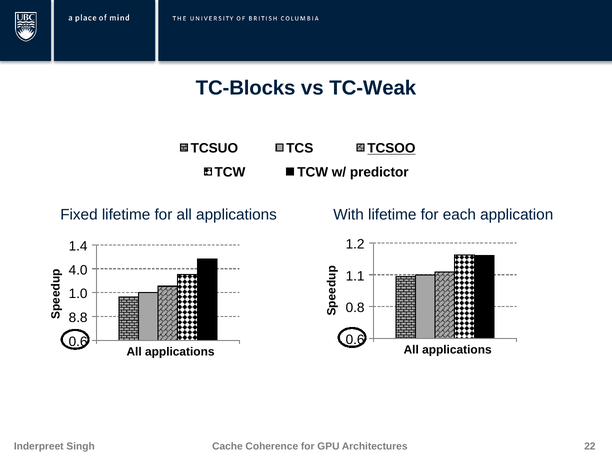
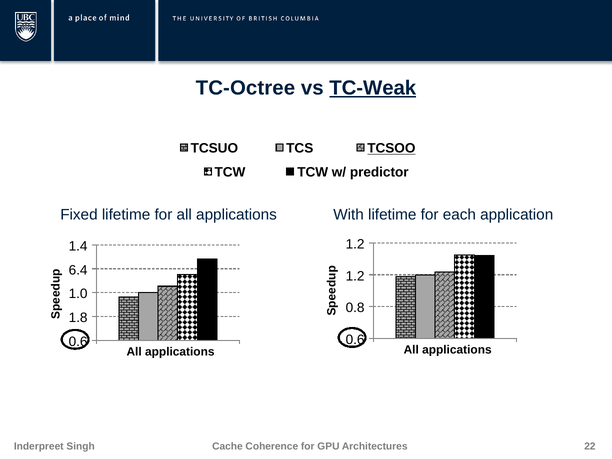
TC-Blocks: TC-Blocks -> TC-Octree (245, 88)
TC-Weak underline: none -> present (373, 88)
4.0: 4.0 -> 6.4 (78, 270)
1.1: 1.1 -> 1.2 (355, 276)
8.8: 8.8 -> 1.8 (78, 318)
